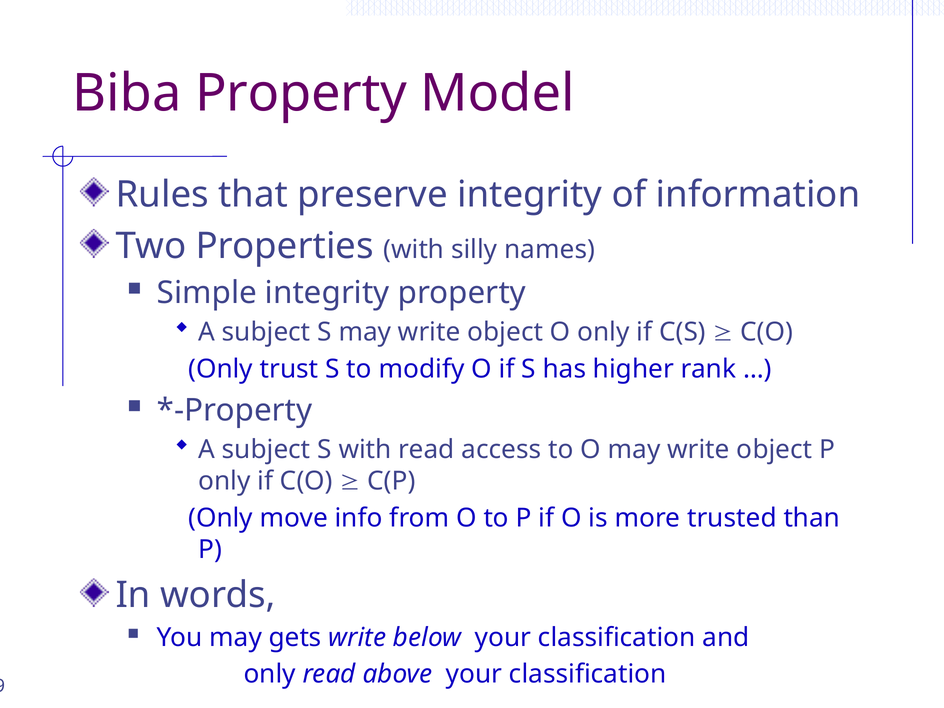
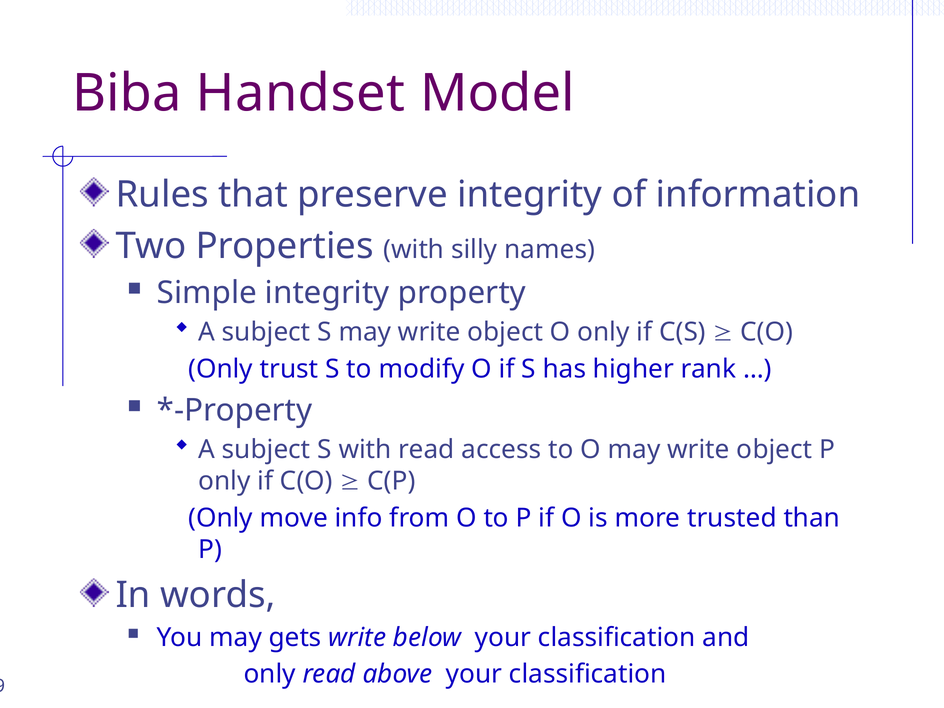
Biba Property: Property -> Handset (301, 93)
